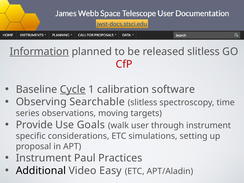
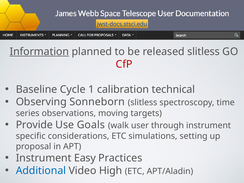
Cycle underline: present -> none (73, 89)
software: software -> technical (173, 89)
Searchable: Searchable -> Sonneborn (97, 102)
Paul: Paul -> Easy (85, 158)
Additional colour: black -> blue (41, 171)
Easy: Easy -> High (111, 171)
